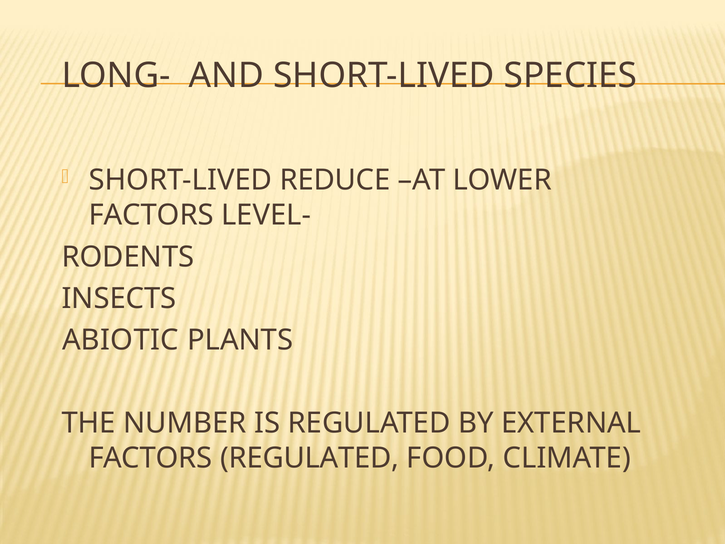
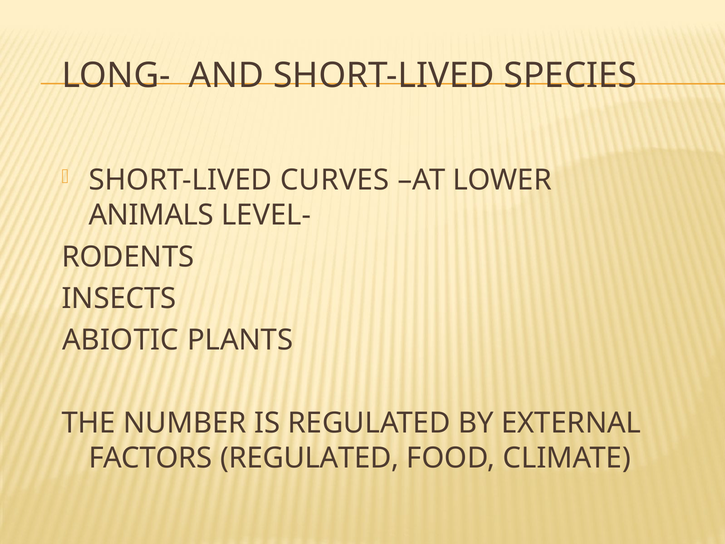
REDUCE: REDUCE -> CURVES (335, 180)
FACTORS: FACTORS -> ANIMALS (151, 215)
